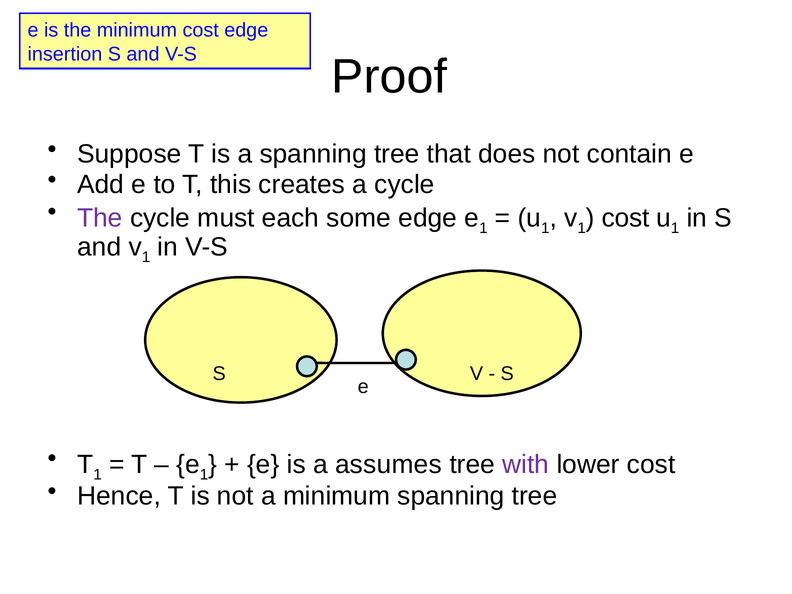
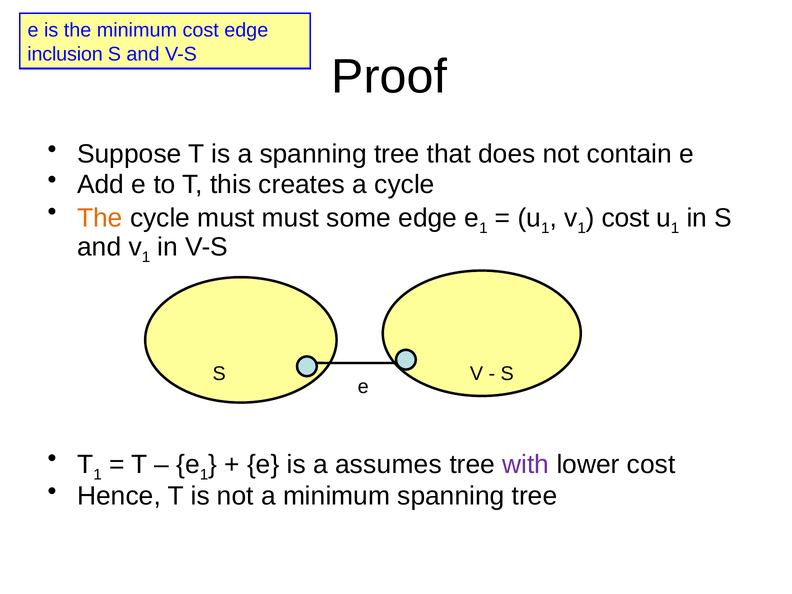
insertion: insertion -> inclusion (65, 54)
The colour: purple -> orange (100, 218)
must each: each -> must (291, 218)
